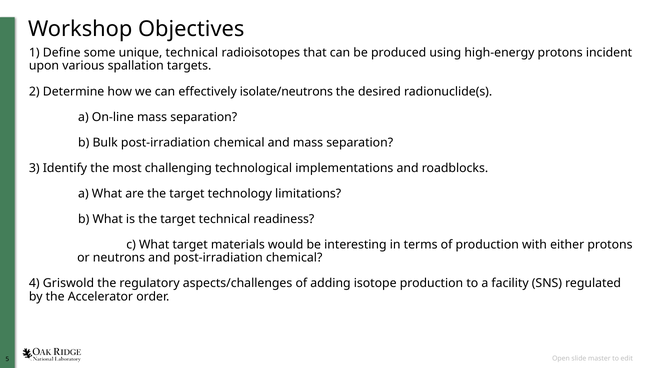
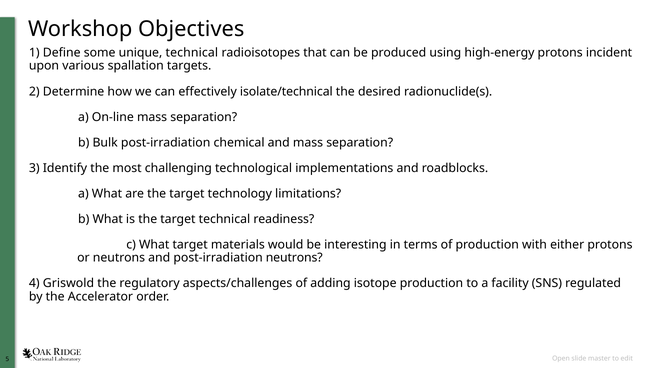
isolate/neutrons: isolate/neutrons -> isolate/technical (286, 92)
and post-irradiation chemical: chemical -> neutrons (294, 258)
